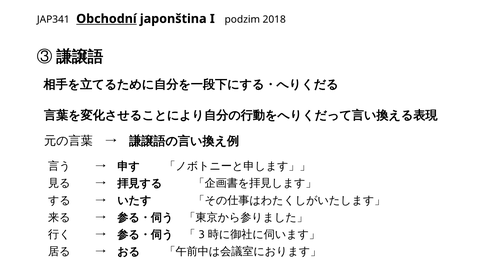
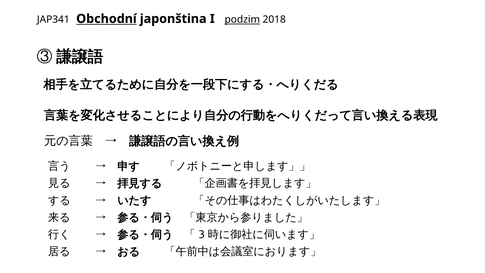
podzim underline: none -> present (242, 20)
